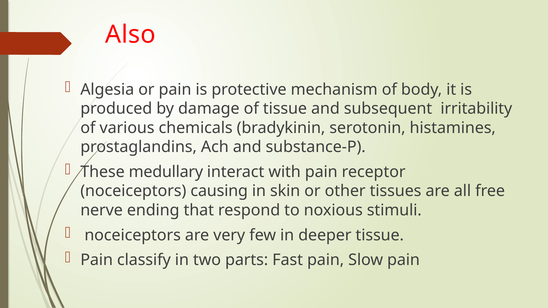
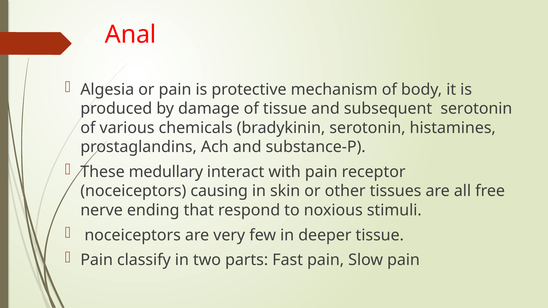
Also: Also -> Anal (131, 35)
subsequent irritability: irritability -> serotonin (476, 109)
